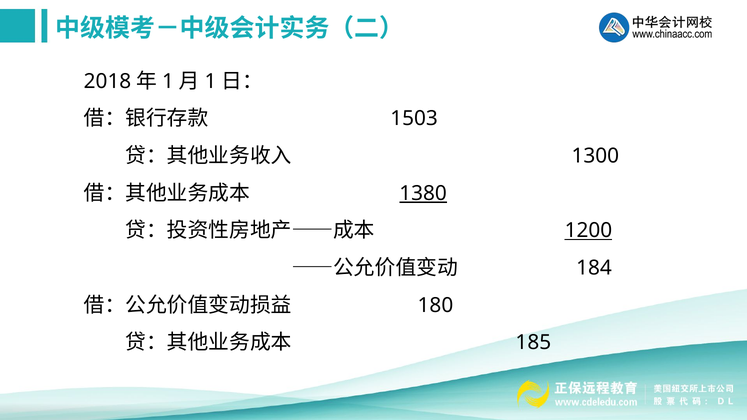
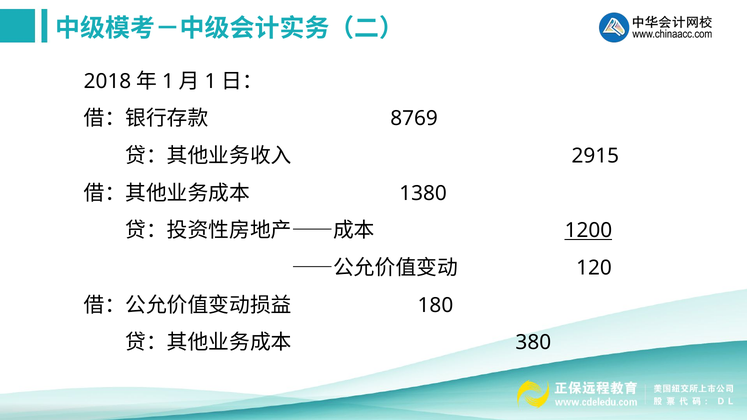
1503: 1503 -> 8769 (414, 119)
1300: 1300 -> 2915 (595, 156)
1380 underline: present -> none (423, 193)
184: 184 -> 120 (594, 268)
185: 185 -> 380 (533, 343)
